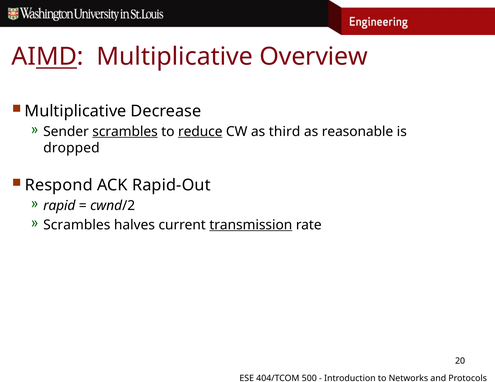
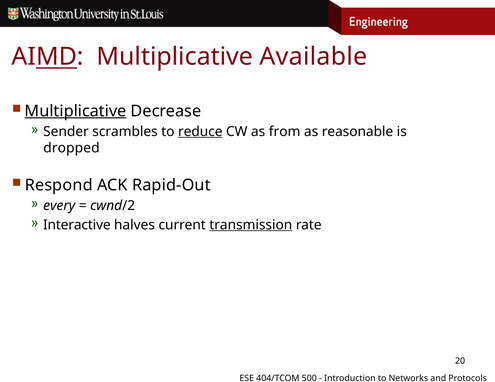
Overview: Overview -> Available (313, 57)
Multiplicative underline: none -> present (76, 111)
scrambles underline: present -> none (125, 132)
third: third -> from (285, 132)
rapid: rapid -> every (59, 206)
Scrambles: Scrambles -> Interactive (77, 225)
